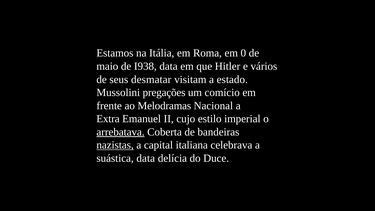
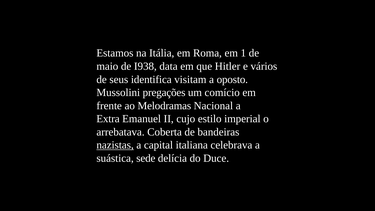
0: 0 -> 1 (243, 53)
desmatar: desmatar -> identifica (151, 79)
estado: estado -> oposto (232, 79)
arrebatava underline: present -> none (121, 132)
suástica data: data -> sede (146, 158)
